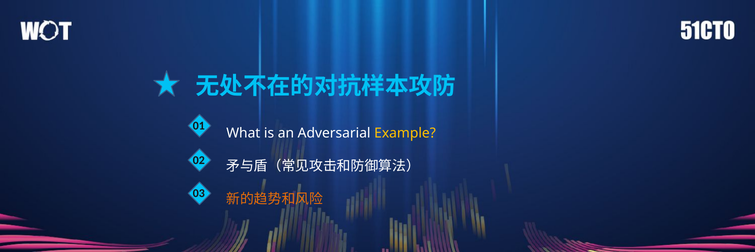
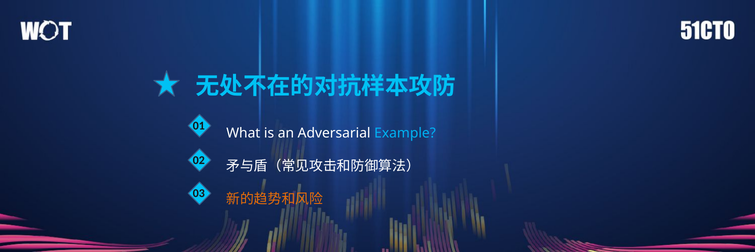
Example colour: yellow -> light blue (405, 133)
